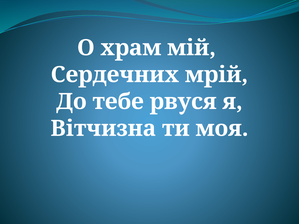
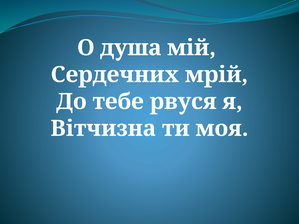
храм: храм -> душа (131, 48)
